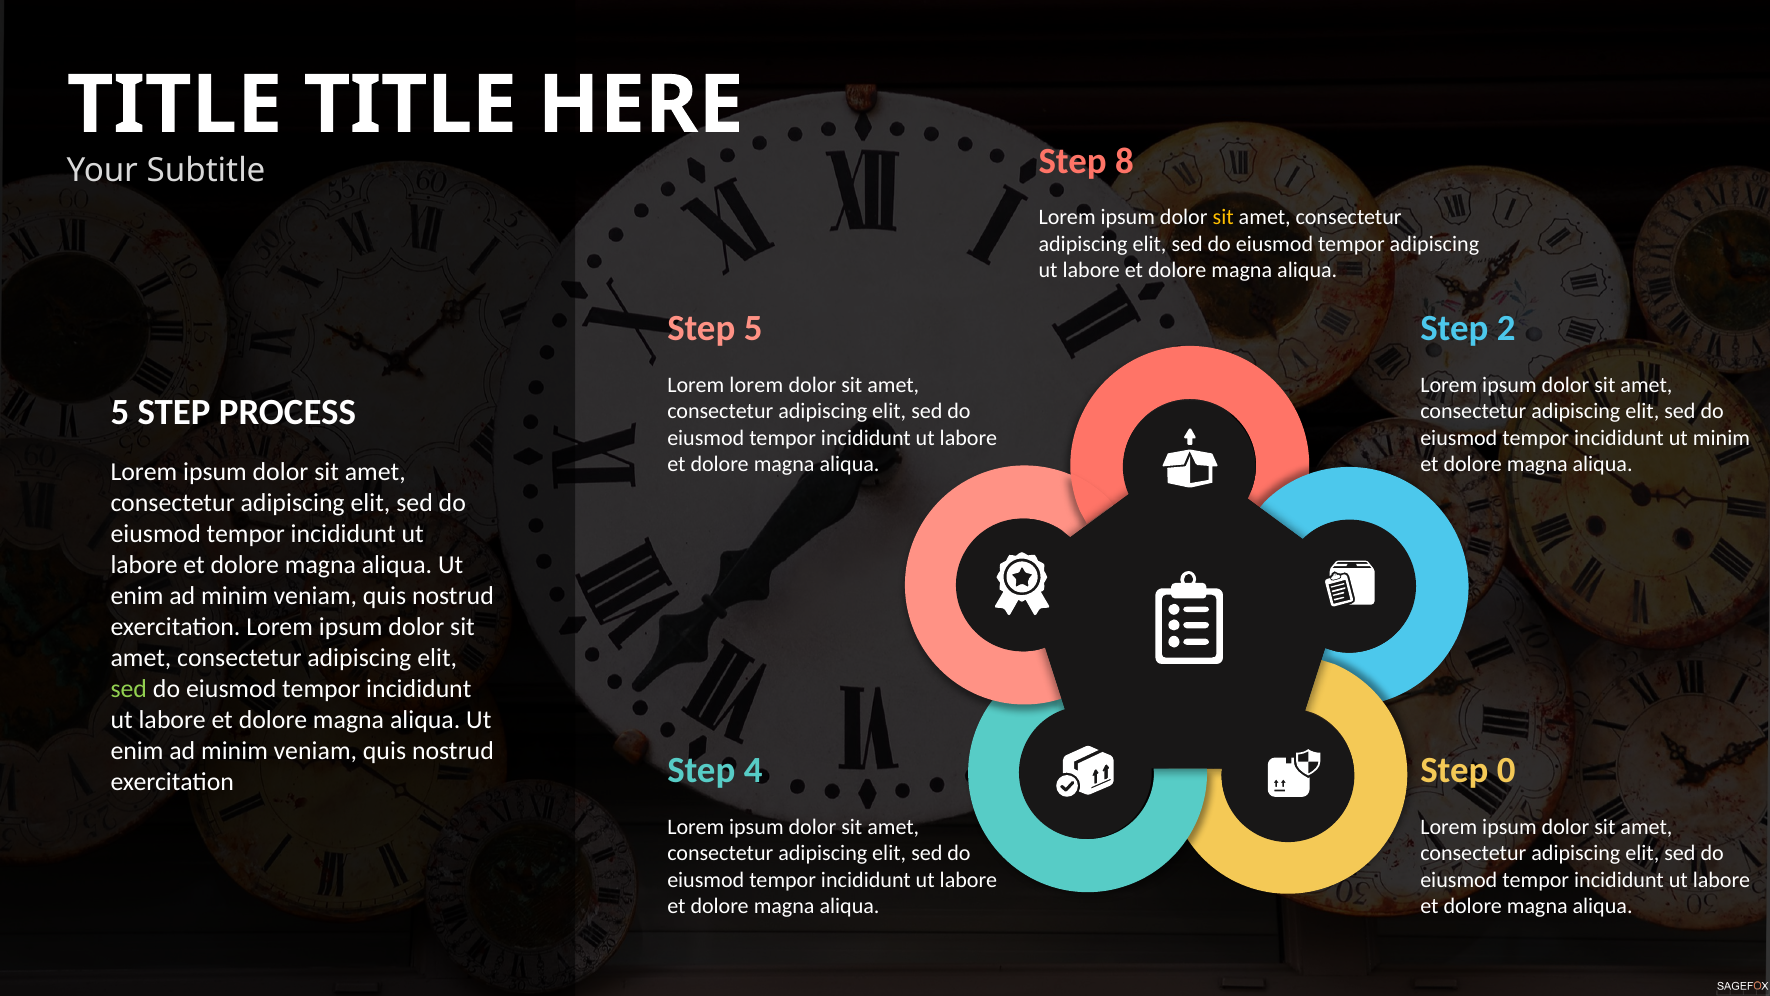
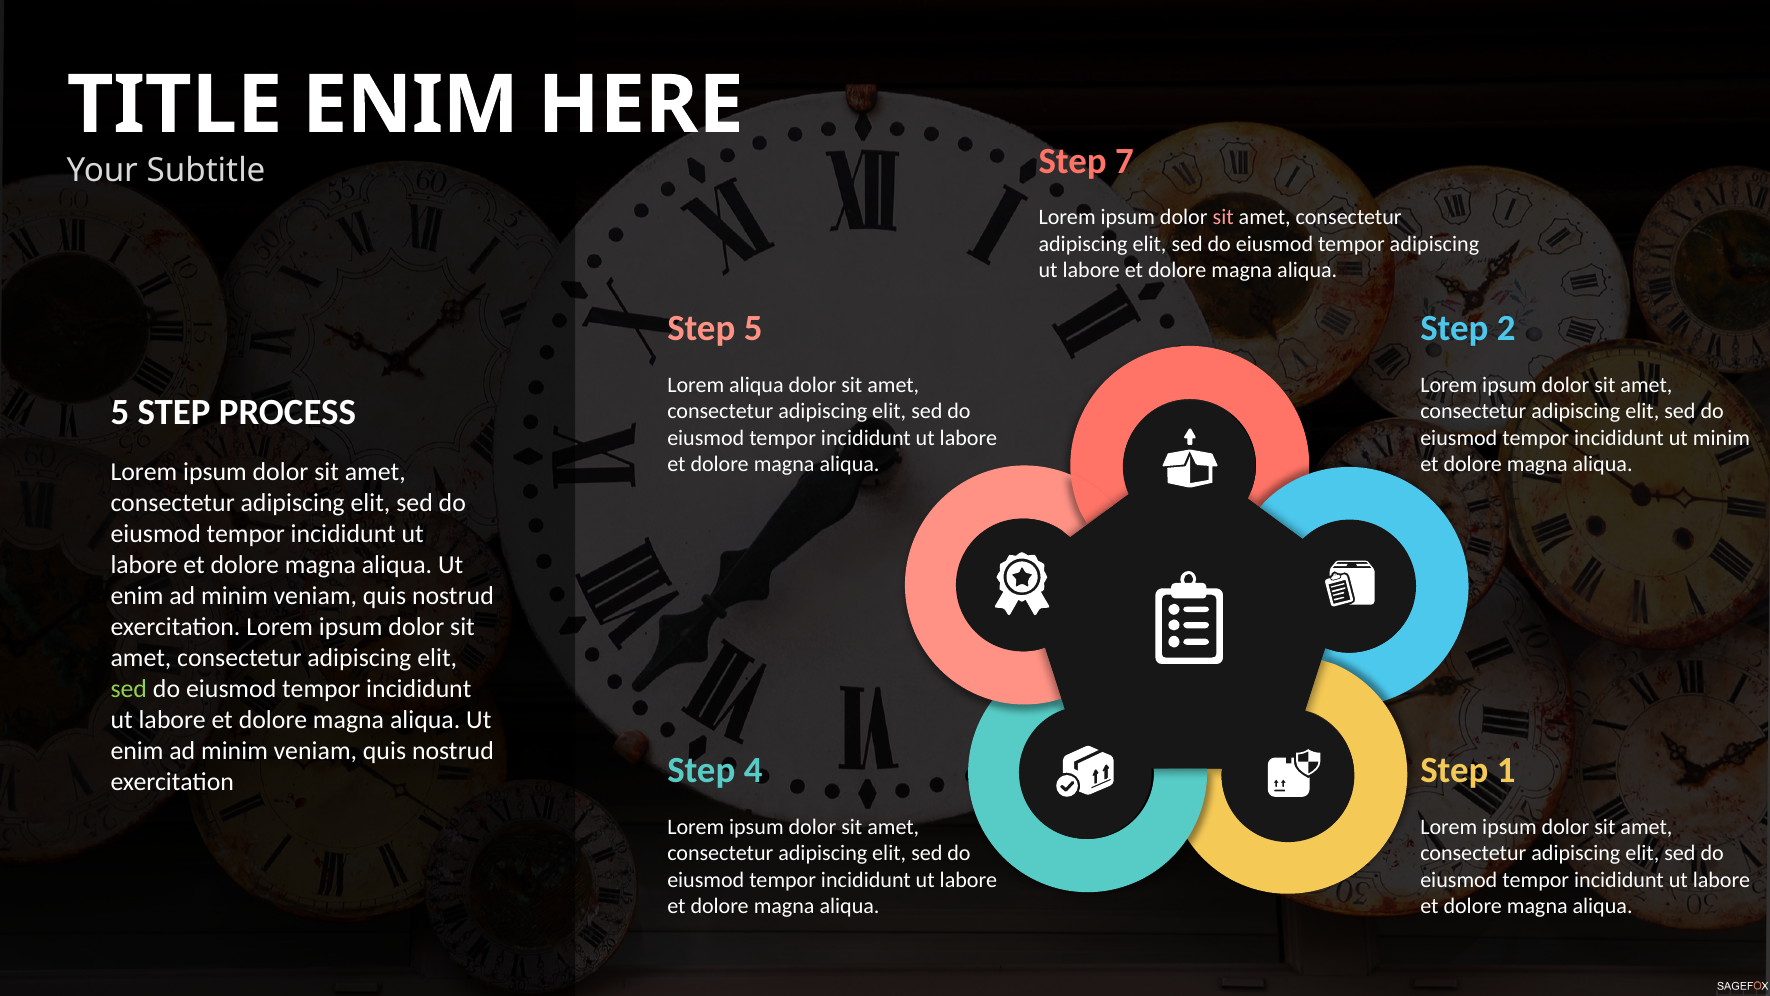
TITLE: TITLE -> ENIM (410, 105)
8: 8 -> 7 (1125, 161)
sit colour: yellow -> pink (1223, 217)
Lorem lorem: lorem -> aliqua (756, 385)
0: 0 -> 1 (1506, 770)
